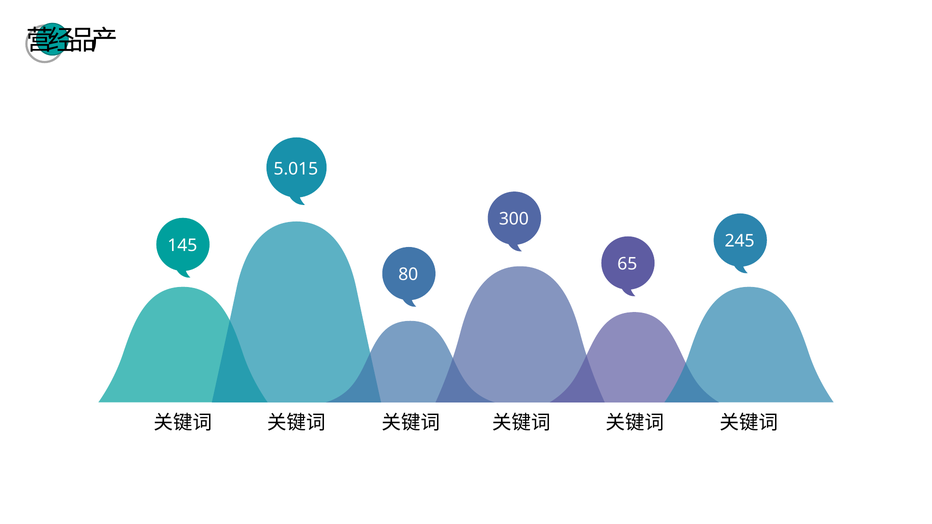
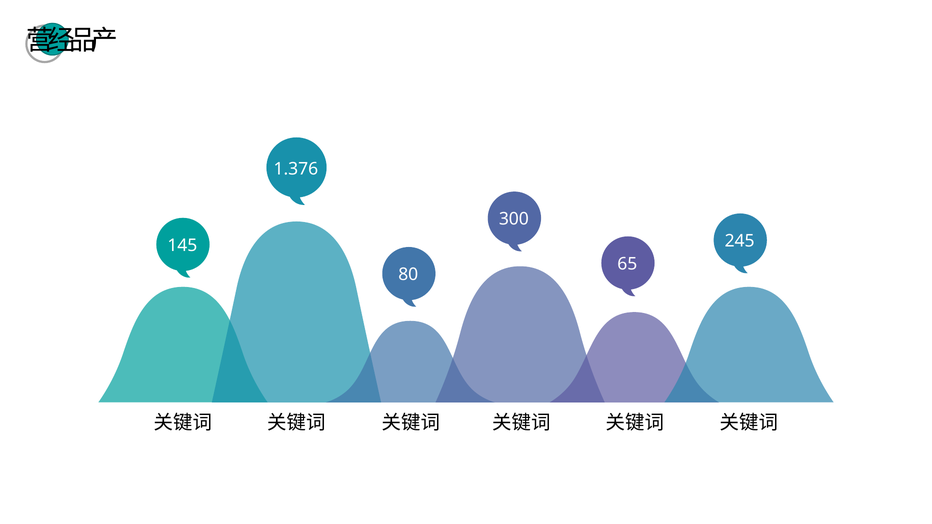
5.015: 5.015 -> 1.376 (296, 169)
